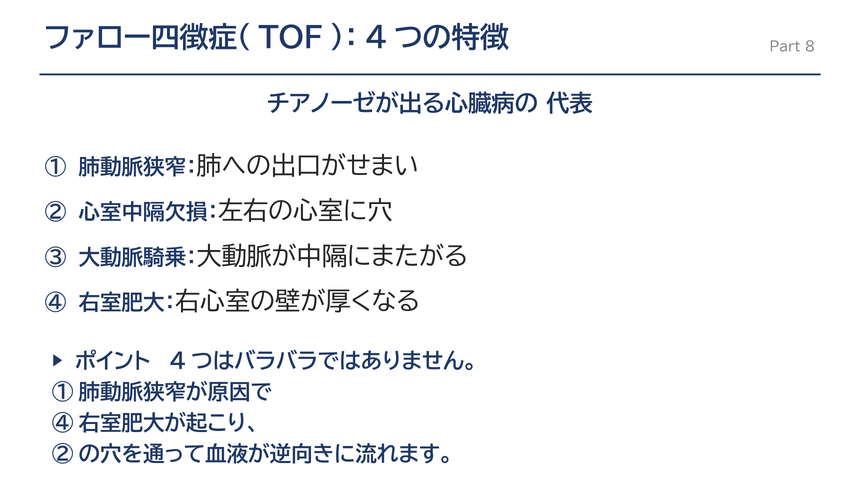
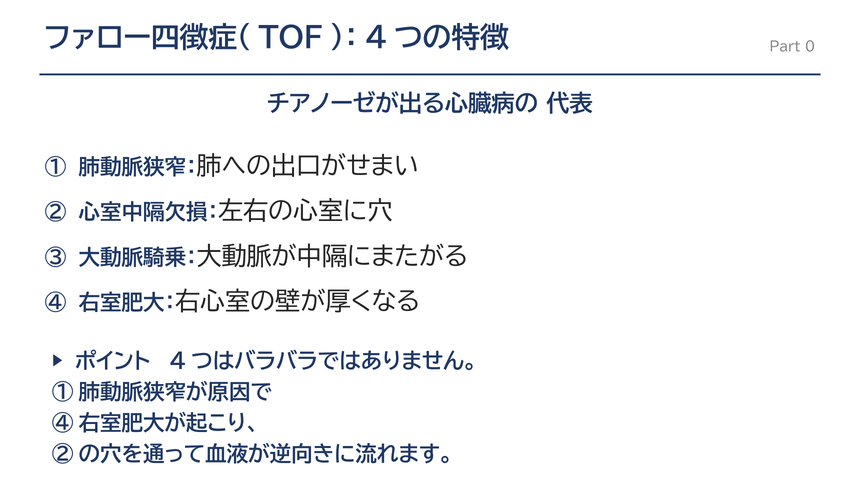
8: 8 -> 0 (810, 47)
